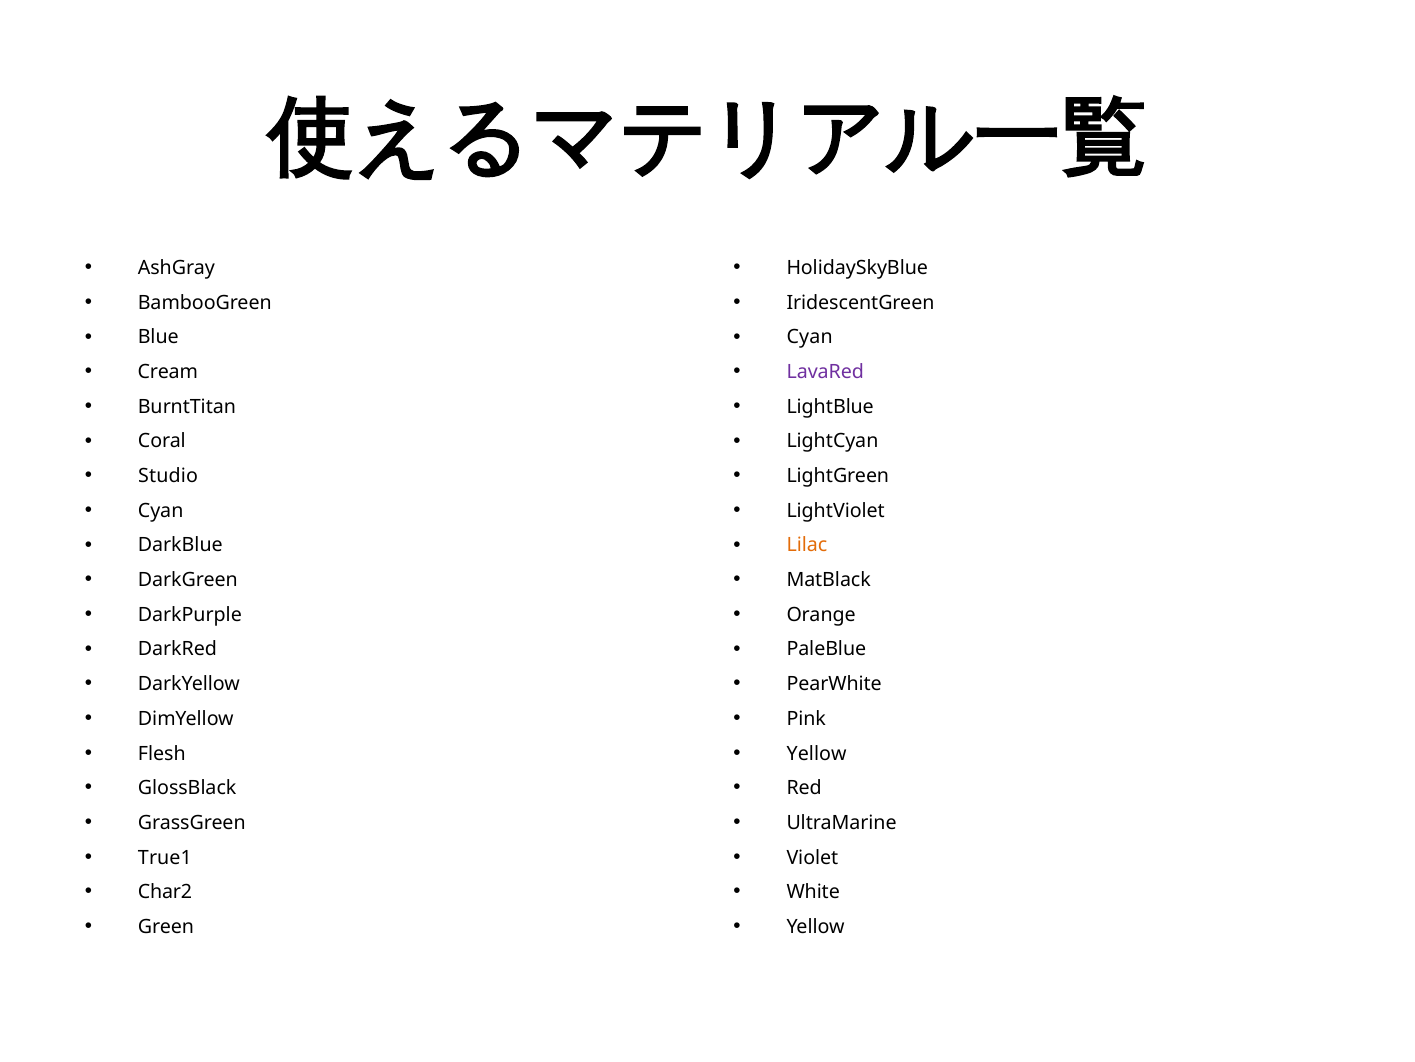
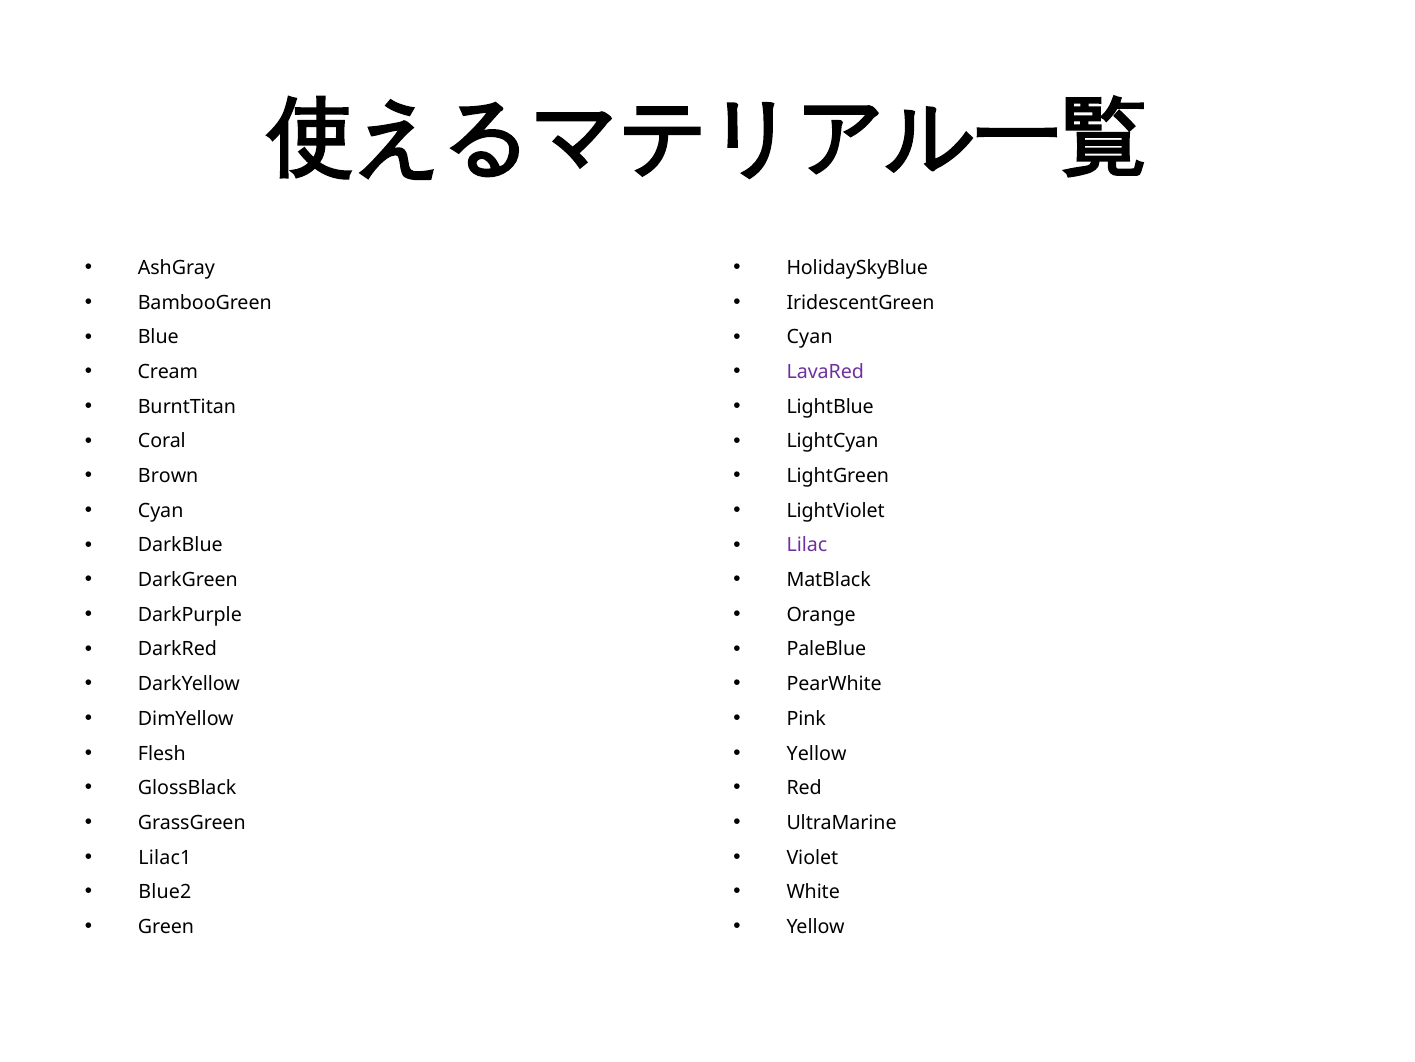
Studio: Studio -> Brown (168, 476)
Lilac colour: orange -> purple (807, 545)
True1: True1 -> Lilac1 (165, 857)
Char2: Char2 -> Blue2 (165, 892)
